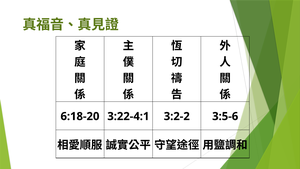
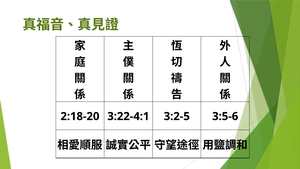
6:18-20: 6:18-20 -> 2:18-20 (80, 116)
3:2-2: 3:2-2 -> 3:2-5 (177, 116)
